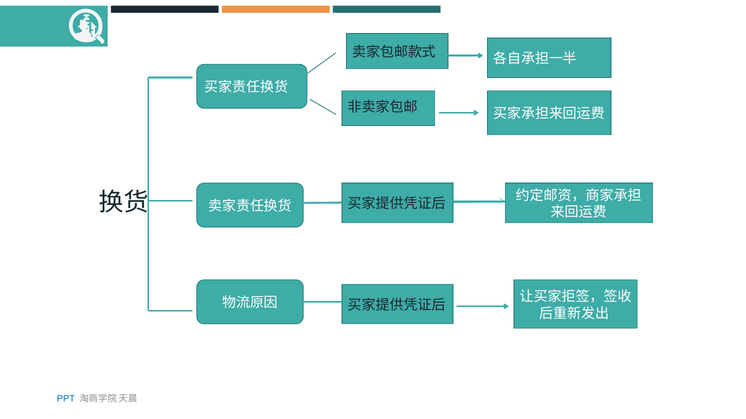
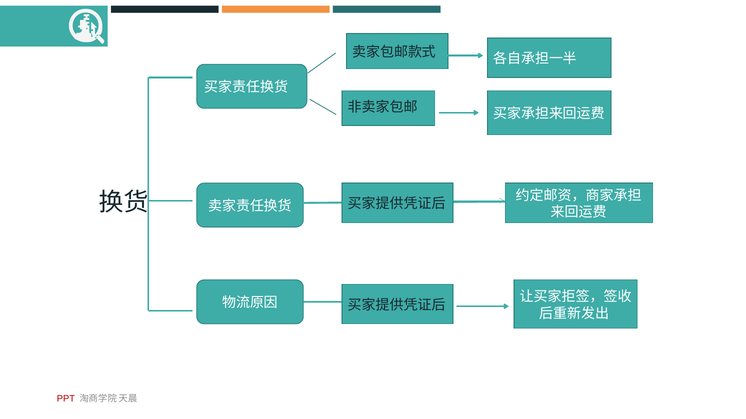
PPT colour: blue -> red (66, 399)
